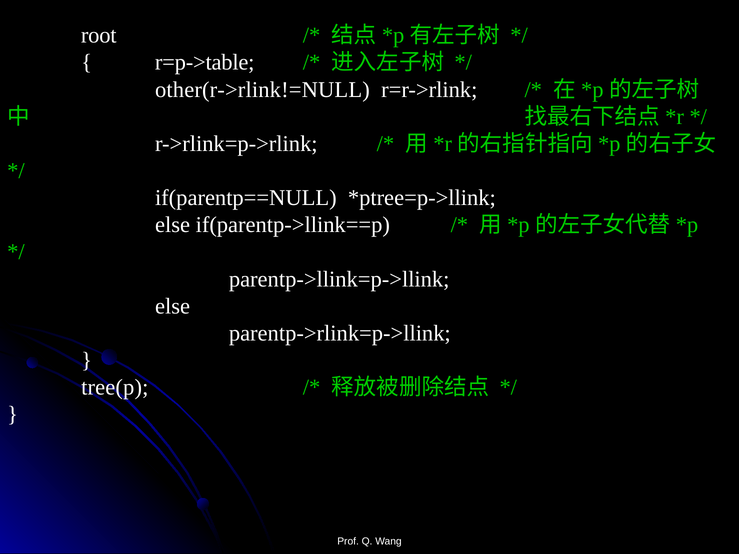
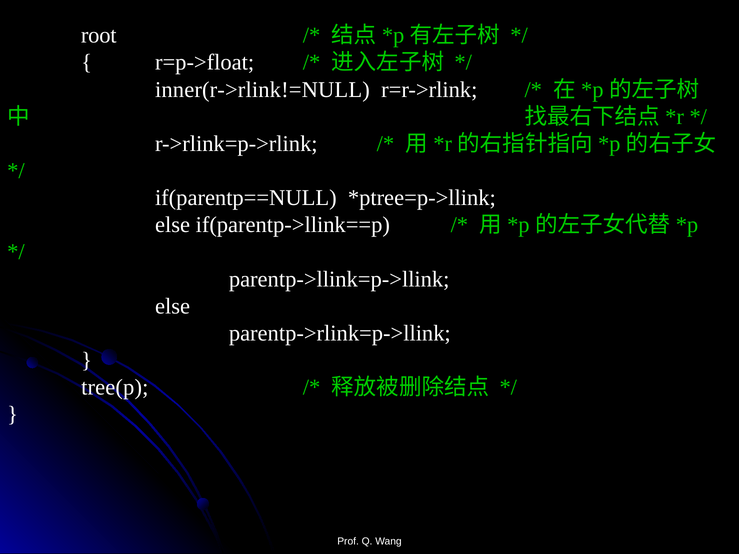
r=p->table: r=p->table -> r=p->float (205, 63)
other(r->rlink!=NULL: other(r->rlink!=NULL -> inner(r->rlink!=NULL (262, 90)
